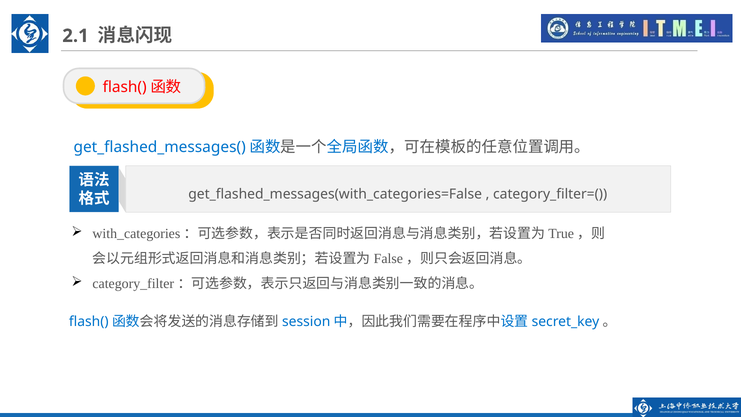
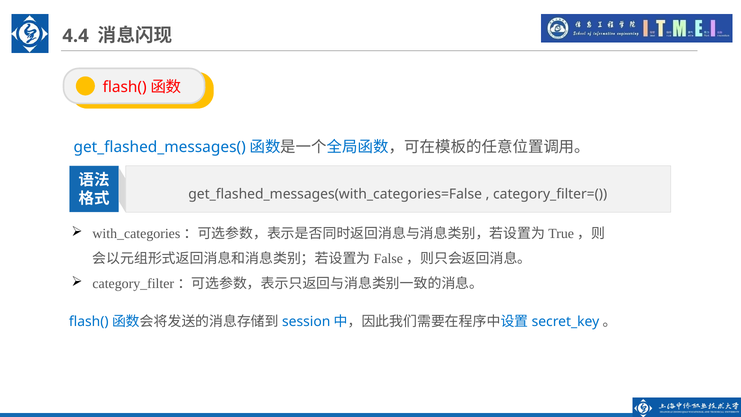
2.1: 2.1 -> 4.4 (76, 36)
